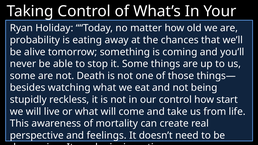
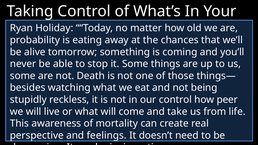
start: start -> peer (227, 100)
